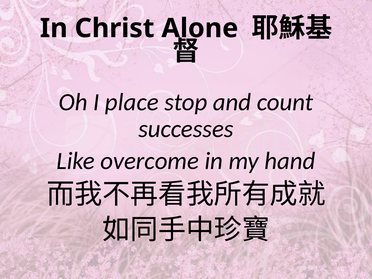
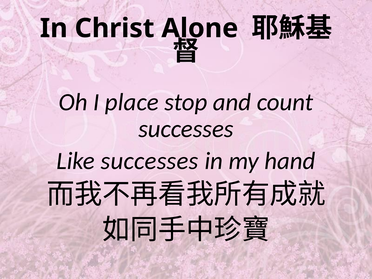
Like overcome: overcome -> successes (150, 161)
